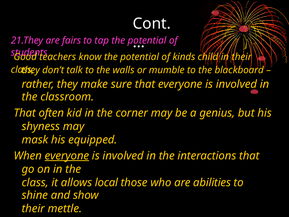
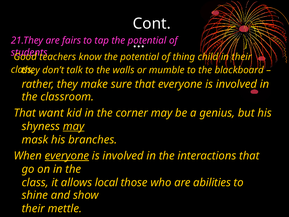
kinds: kinds -> thing (184, 57)
often: often -> want (51, 113)
may underline: none -> present (74, 126)
equipped: equipped -> branches (93, 140)
